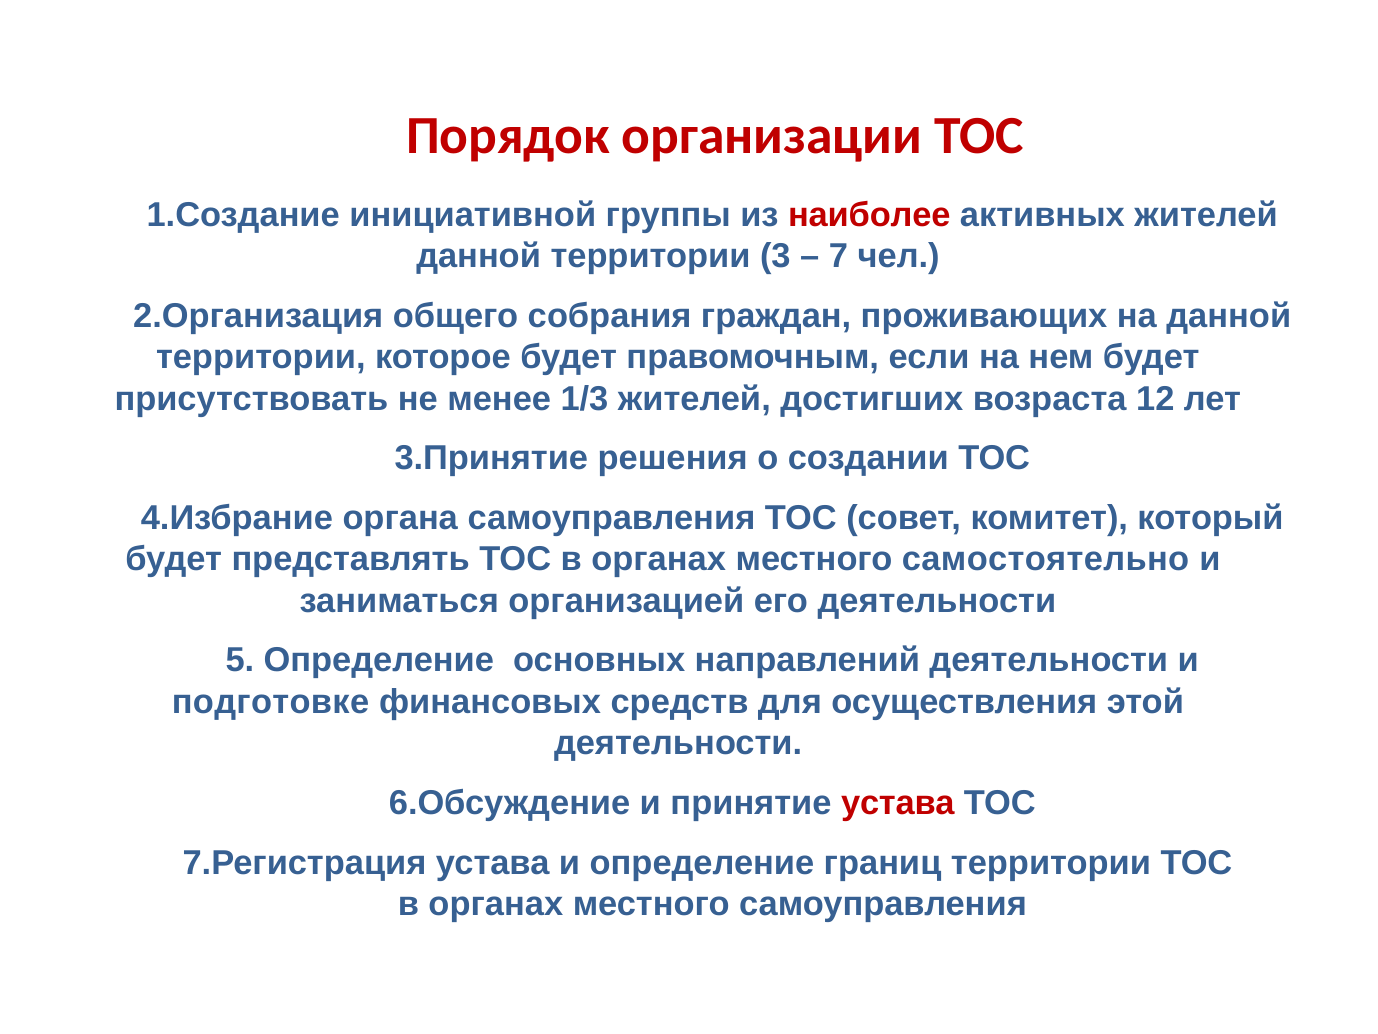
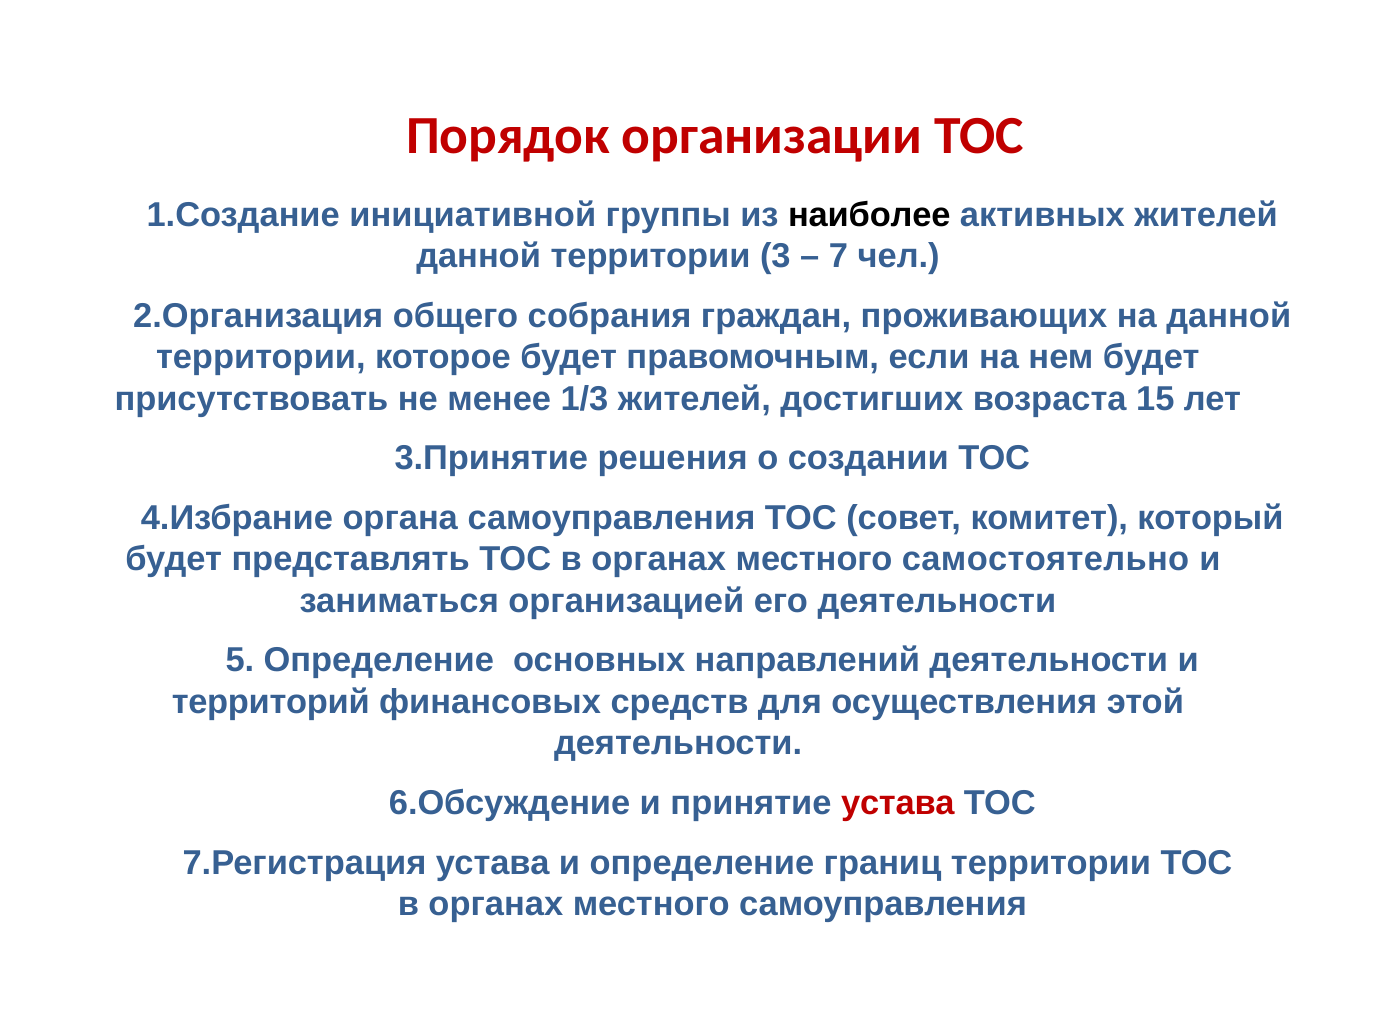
наиболее colour: red -> black (869, 215)
12: 12 -> 15 (1155, 399)
подготовке: подготовке -> территорий (271, 702)
